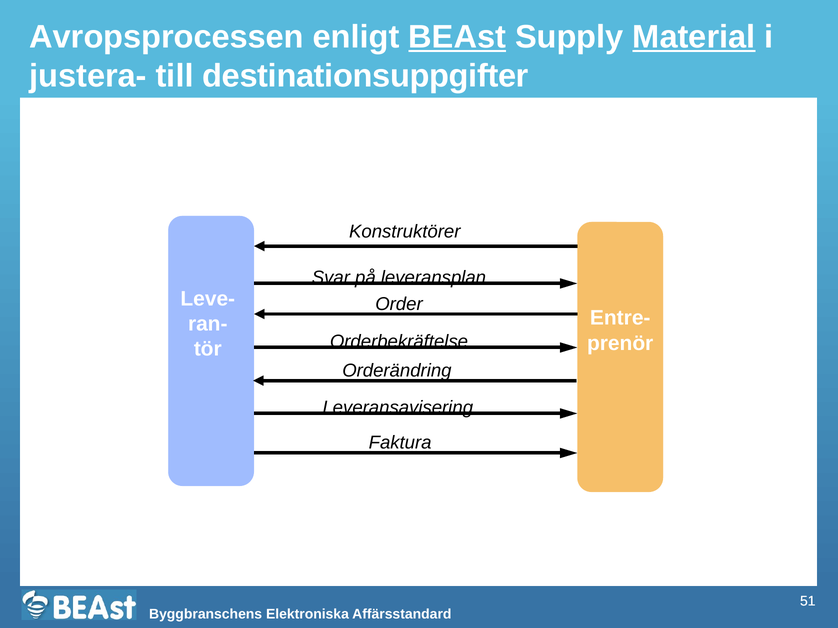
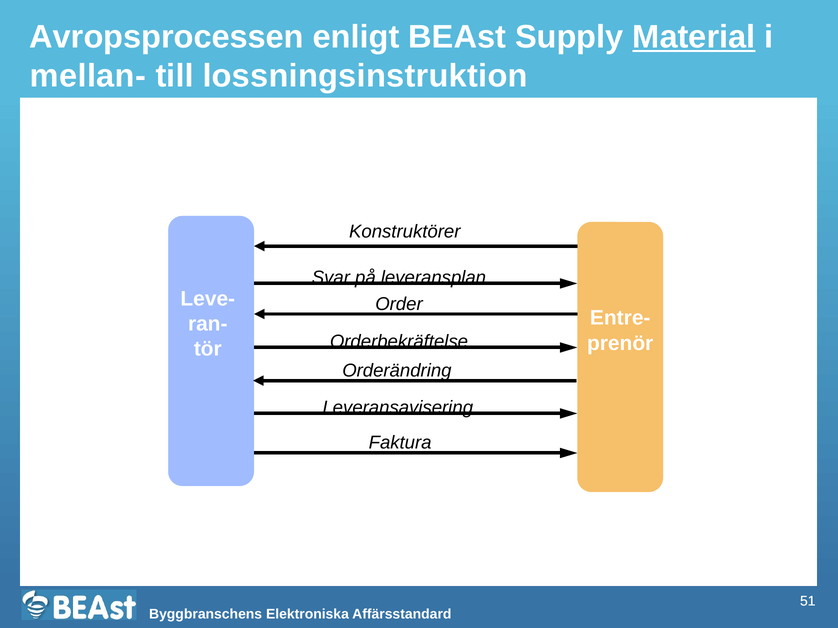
BEAst underline: present -> none (457, 37)
justera-: justera- -> mellan- (88, 76)
destinationsuppgifter: destinationsuppgifter -> lossningsinstruktion (365, 76)
